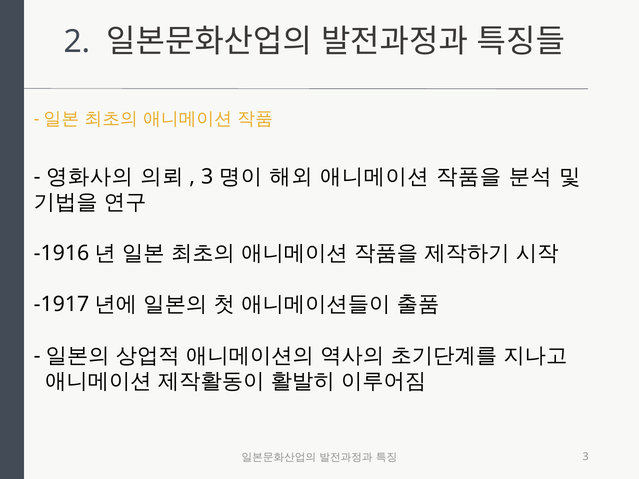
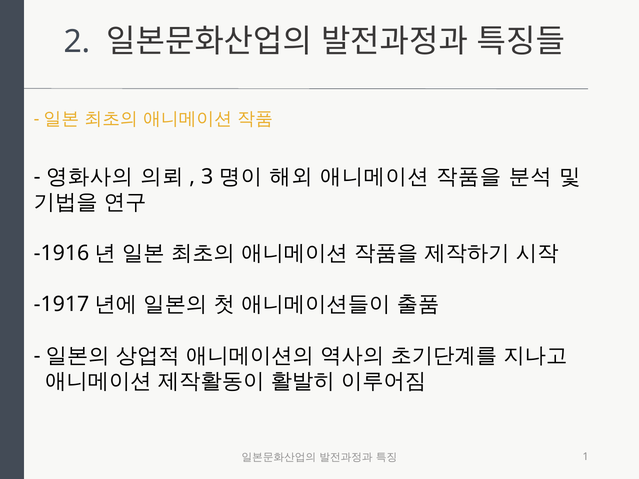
3: 3 -> 1 (586, 457)
